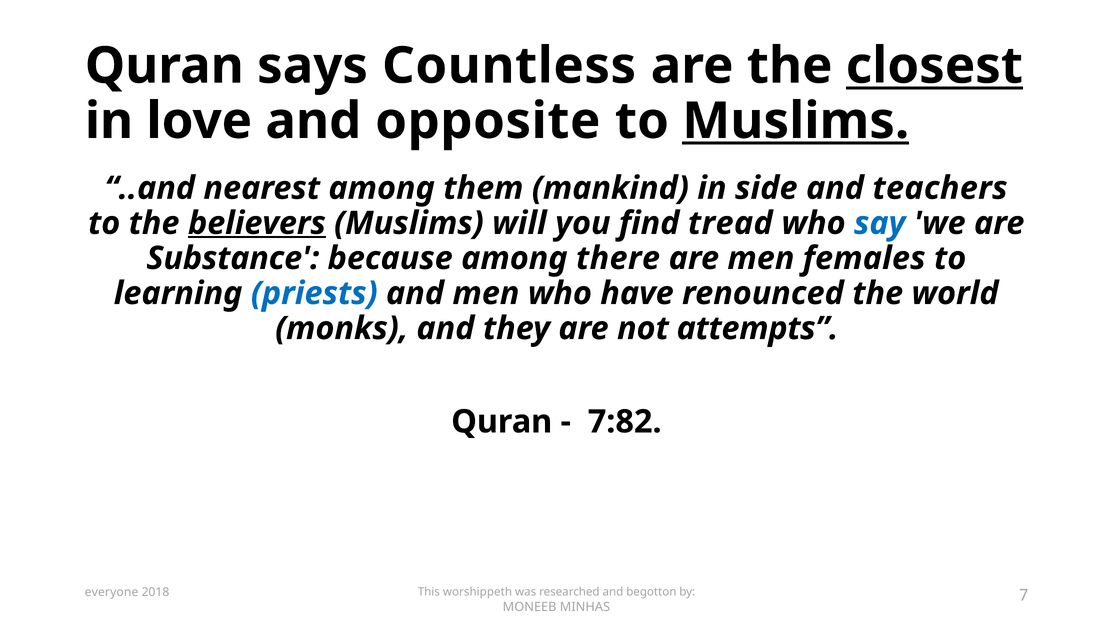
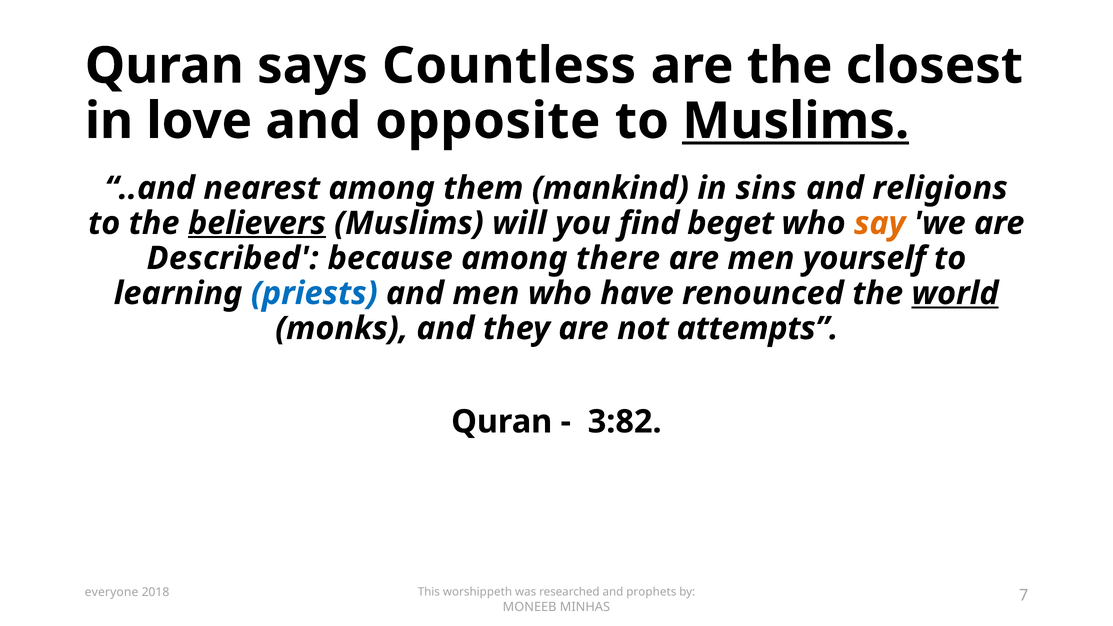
closest underline: present -> none (934, 66)
side: side -> sins (766, 188)
teachers: teachers -> religions (940, 188)
tread: tread -> beget (731, 223)
say colour: blue -> orange (880, 223)
Substance: Substance -> Described (233, 258)
females: females -> yourself (864, 258)
world underline: none -> present (955, 293)
7:82: 7:82 -> 3:82 (625, 422)
begotton: begotton -> prophets (651, 592)
